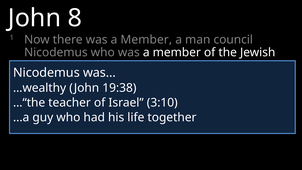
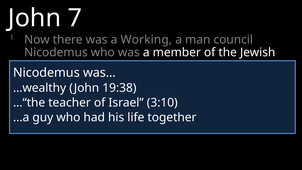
8: 8 -> 7 (75, 18)
there was a Member: Member -> Working (146, 40)
